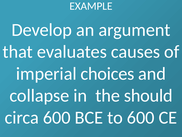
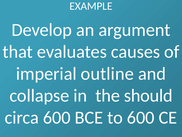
choices: choices -> outline (107, 73)
